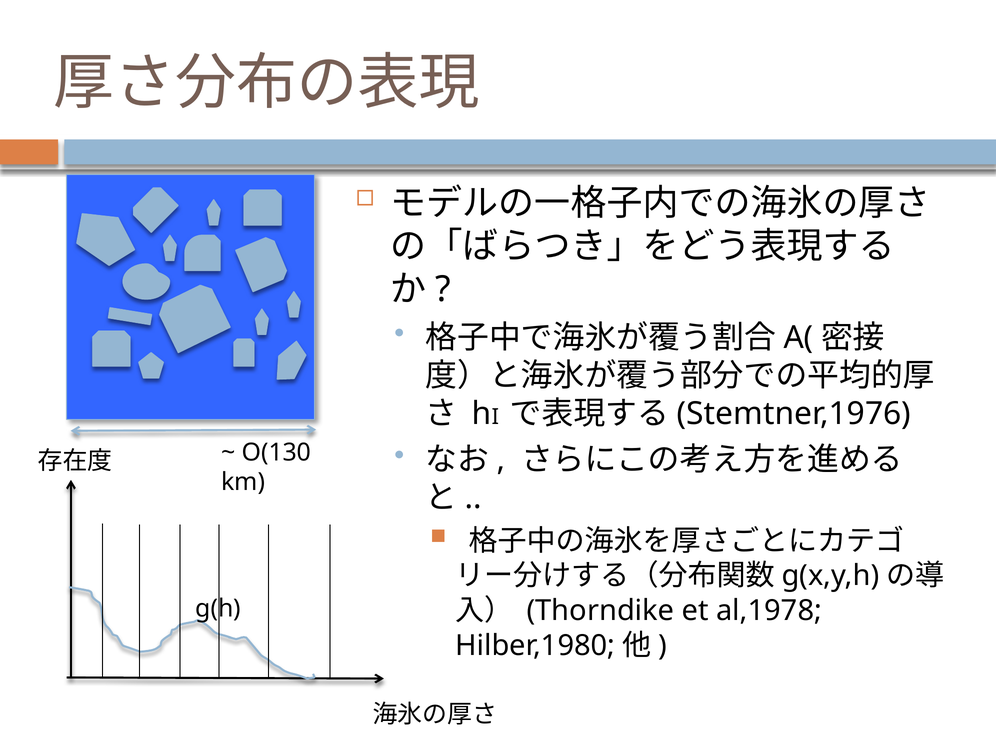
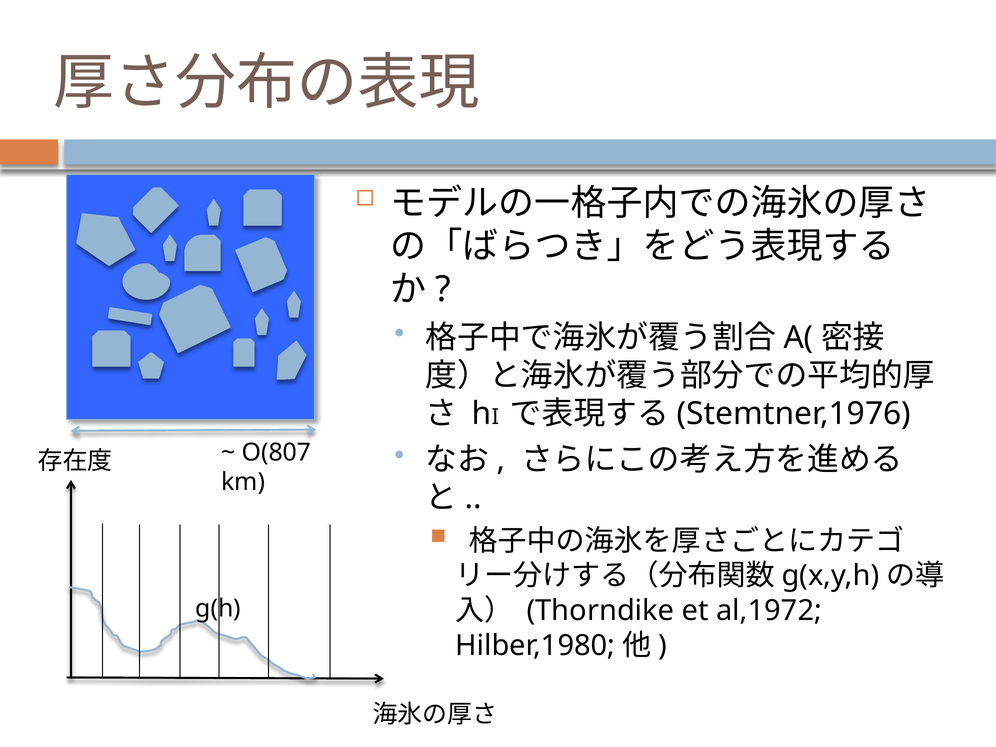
O(130: O(130 -> O(807 (276, 452)
al,1978: al,1978 -> al,1972 (769, 611)
